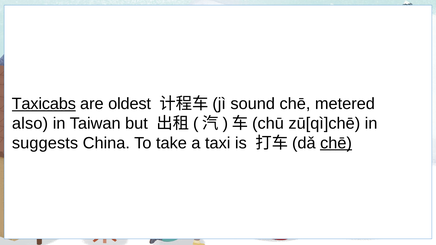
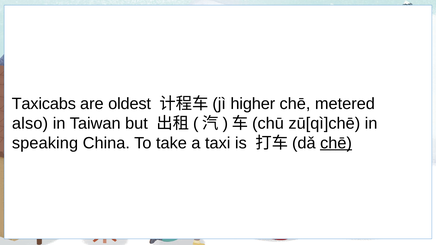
Taxicabs underline: present -> none (44, 104)
sound: sound -> higher (253, 104)
suggests: suggests -> speaking (45, 143)
